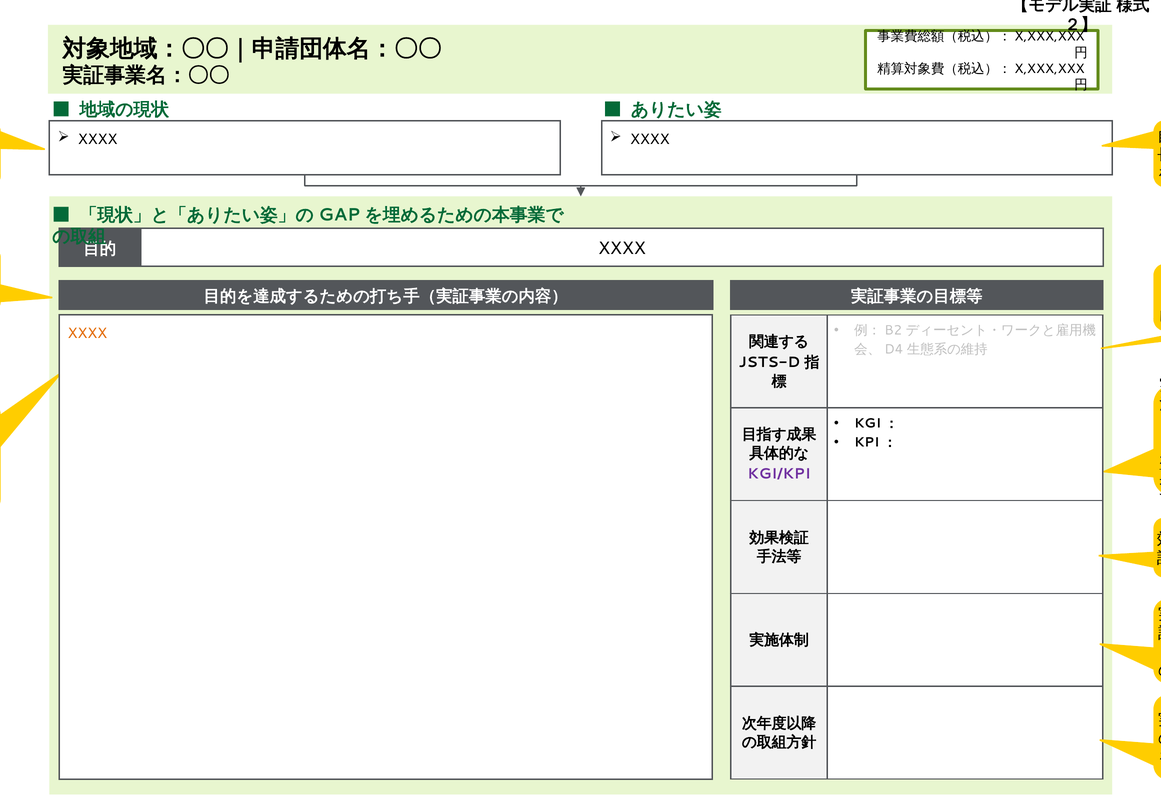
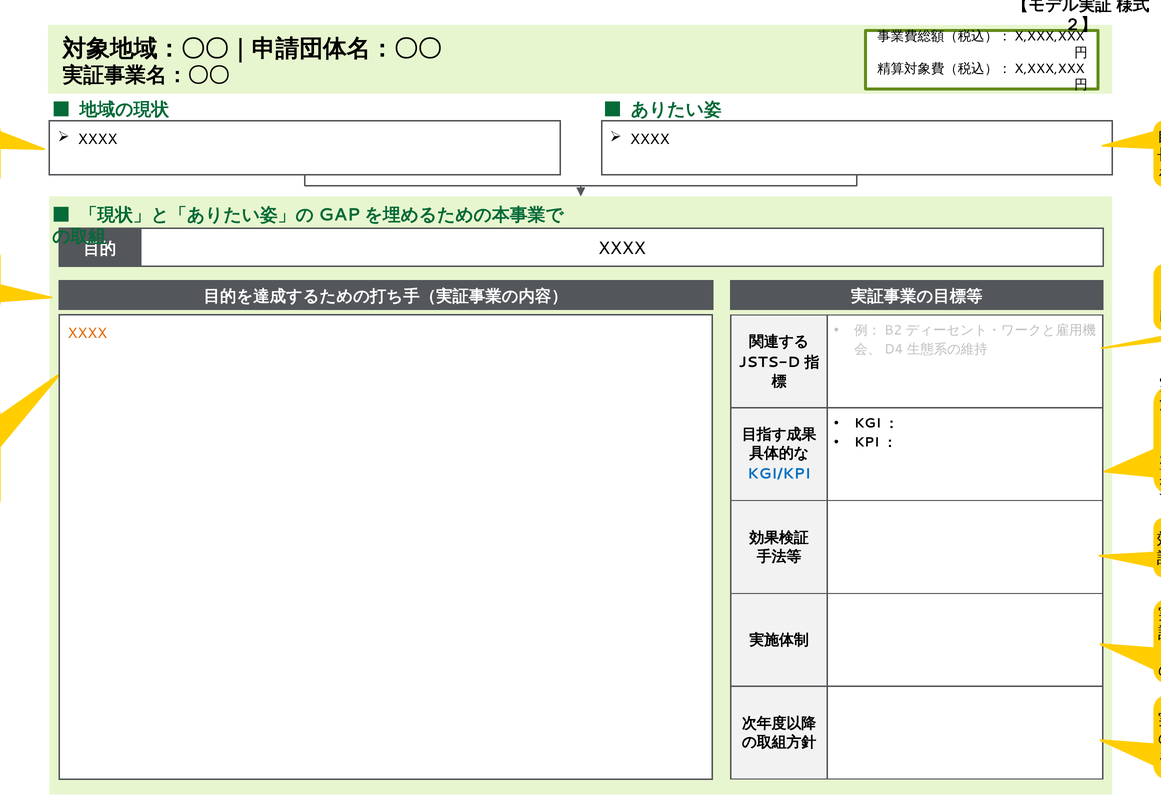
KGI/KPI colour: purple -> blue (779, 474)
